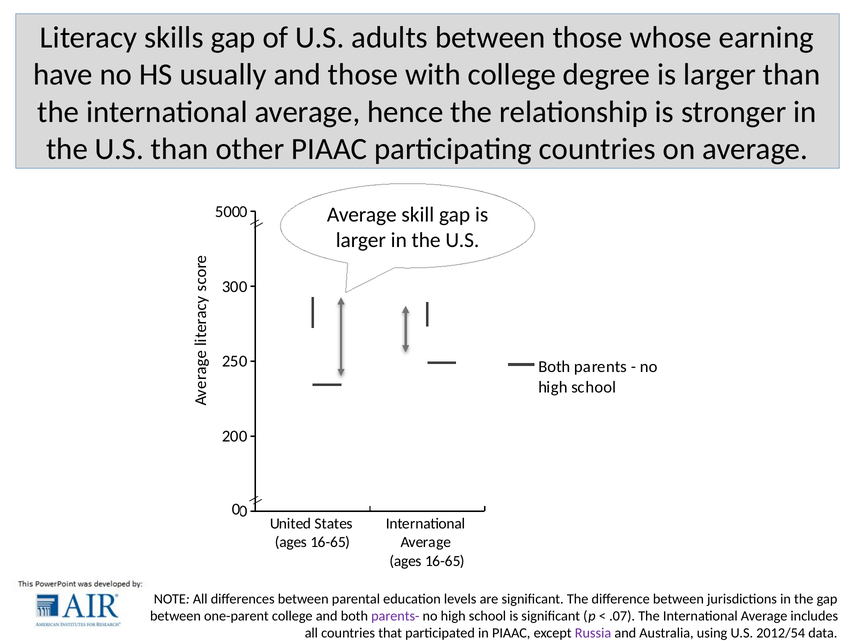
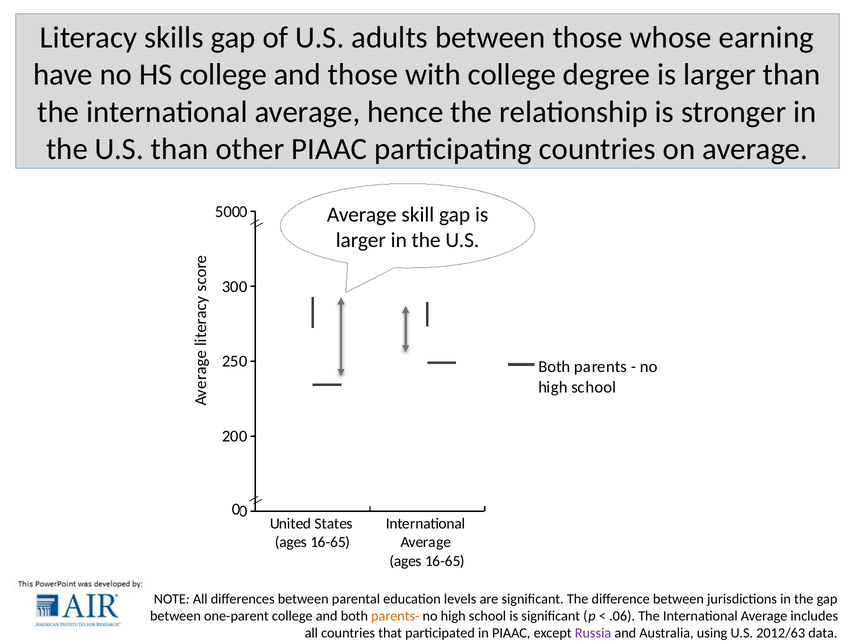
HS usually: usually -> college (223, 75)
parents- colour: purple -> orange (395, 616)
.07: .07 -> .06 (622, 616)
2012/54: 2012/54 -> 2012/63 (781, 633)
